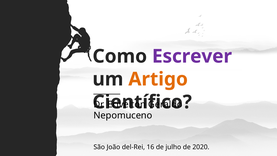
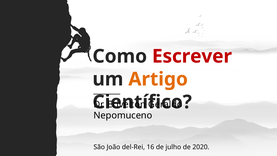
Escrever colour: purple -> red (192, 56)
